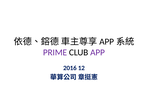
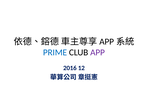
PRIME colour: purple -> blue (55, 52)
